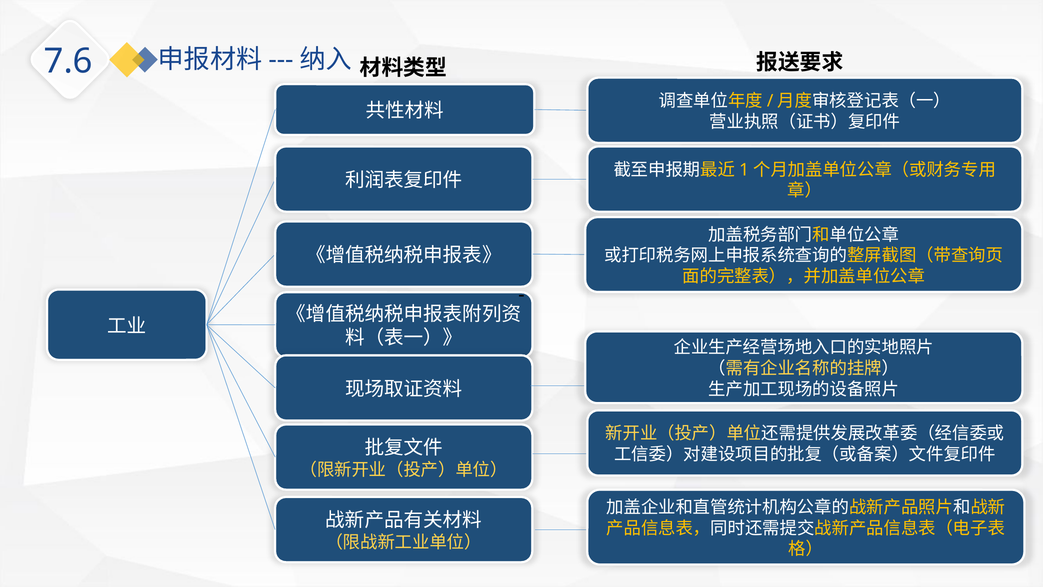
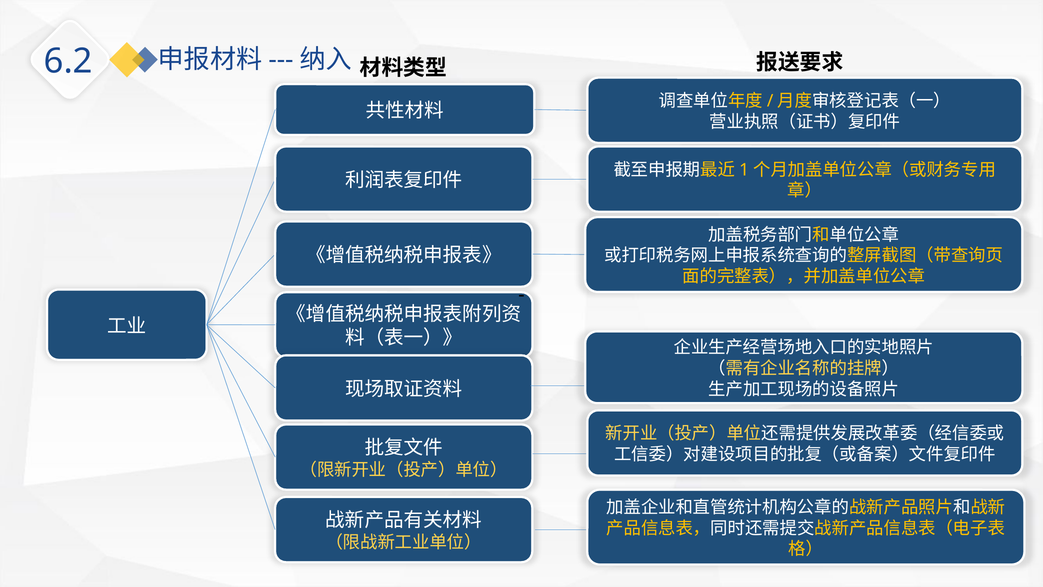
7.6: 7.6 -> 6.2 (68, 61)
